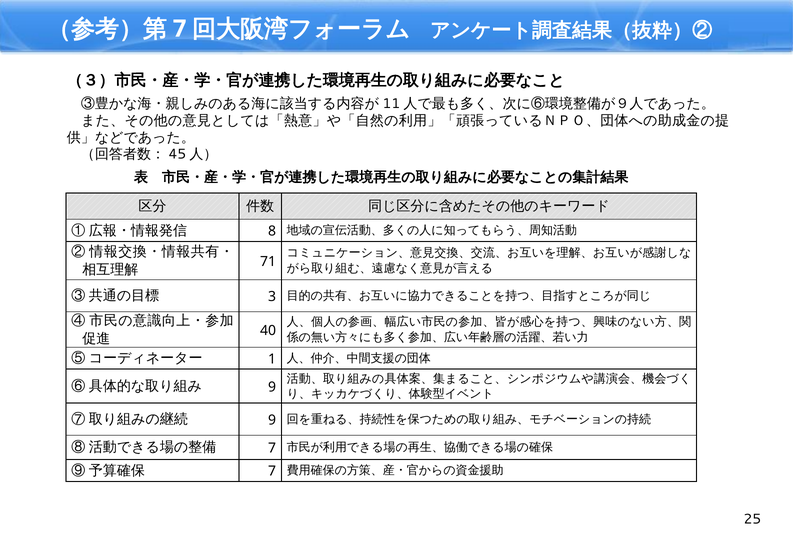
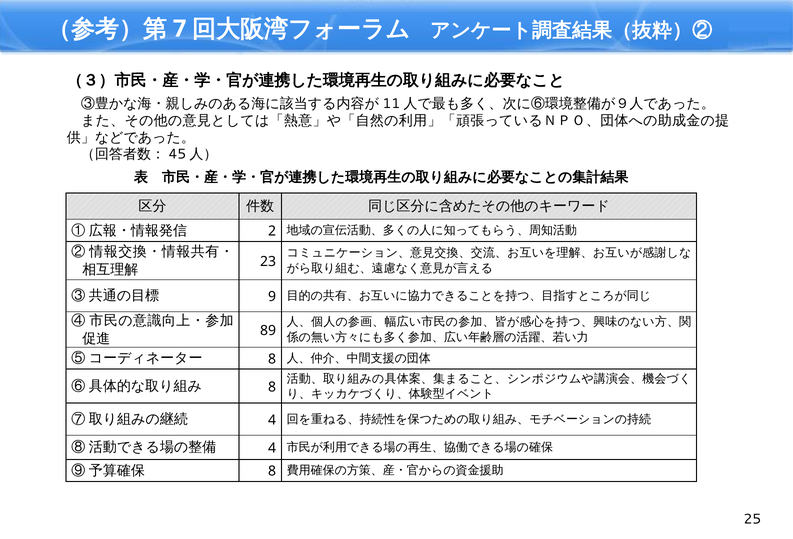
8: 8 -> 2 (272, 231)
71: 71 -> 23 (268, 262)
3: 3 -> 9 (272, 297)
40: 40 -> 89 (268, 331)
1: 1 -> 8 (272, 359)
9: 9 -> 8 (272, 387)
9: 9 -> 4 (272, 420)
7: 7 -> 4 (272, 449)
7: 7 -> 8 (272, 472)
